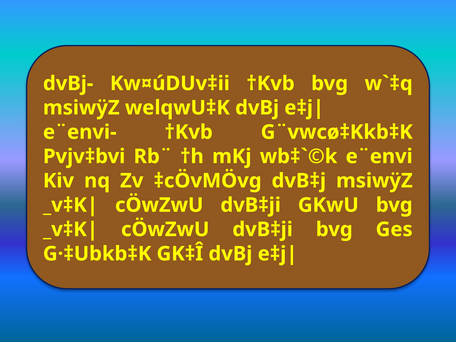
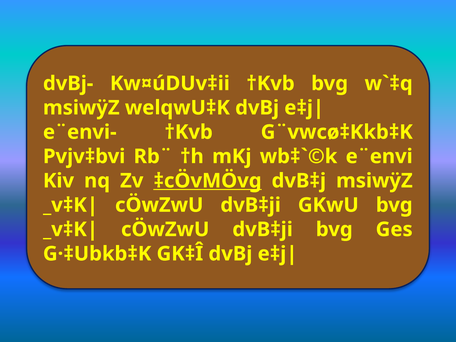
‡cÖvMÖvg underline: none -> present (208, 181)
